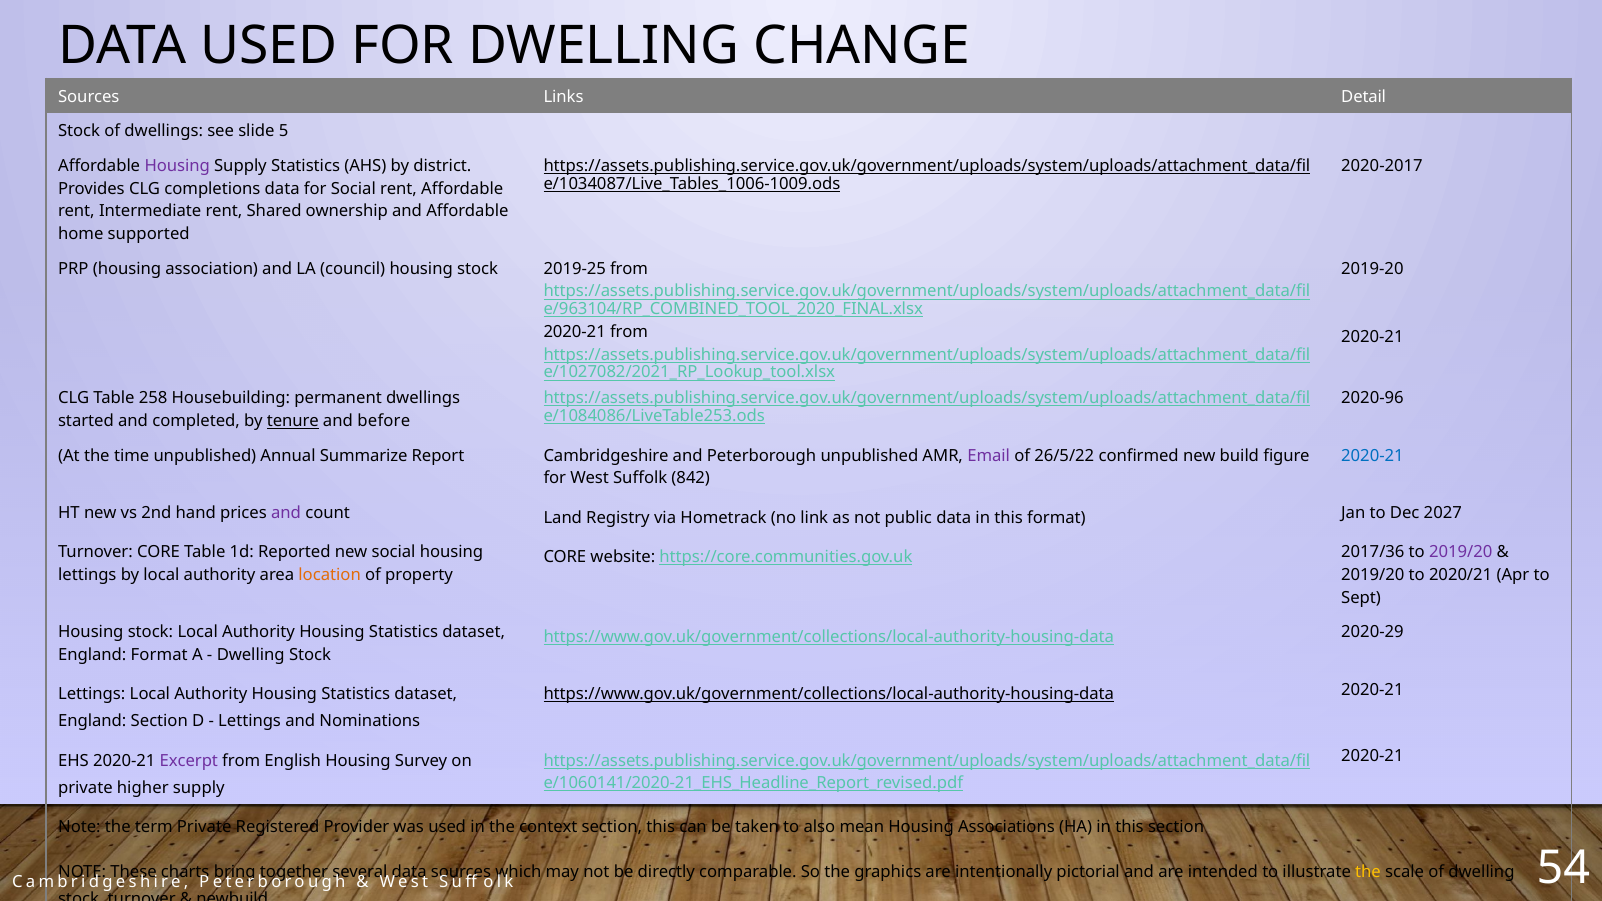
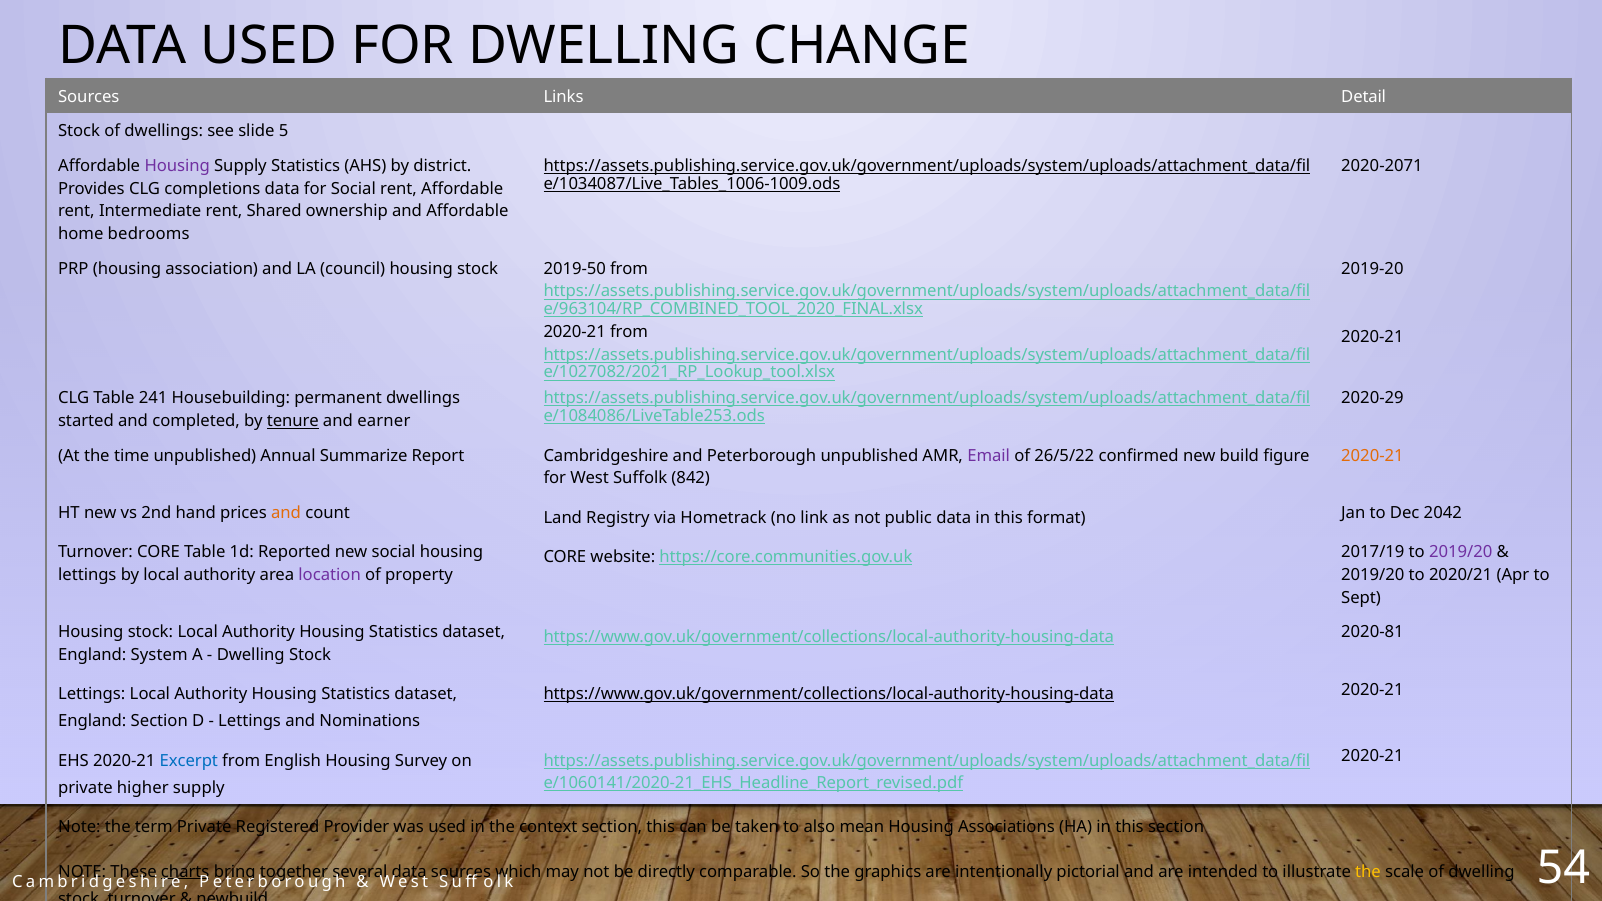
2020-2017: 2020-2017 -> 2020-2071 (1382, 166)
supported: supported -> bedrooms (149, 234)
2019-25: 2019-25 -> 2019-50 (575, 269)
258: 258 -> 241 (153, 398)
2020-96: 2020-96 -> 2020-29 (1372, 398)
before: before -> earner (384, 421)
2020-21 colour: blue -> orange (1372, 456)
and colour: purple -> orange (286, 513)
2027: 2027 -> 2042 (1443, 513)
2017/36: 2017/36 -> 2017/19 (1373, 552)
location colour: orange -> purple (330, 575)
2020-29: 2020-29 -> 2020-81 (1372, 632)
England Format: Format -> System (159, 655)
Excerpt colour: purple -> blue (189, 761)
charts underline: none -> present (185, 872)
